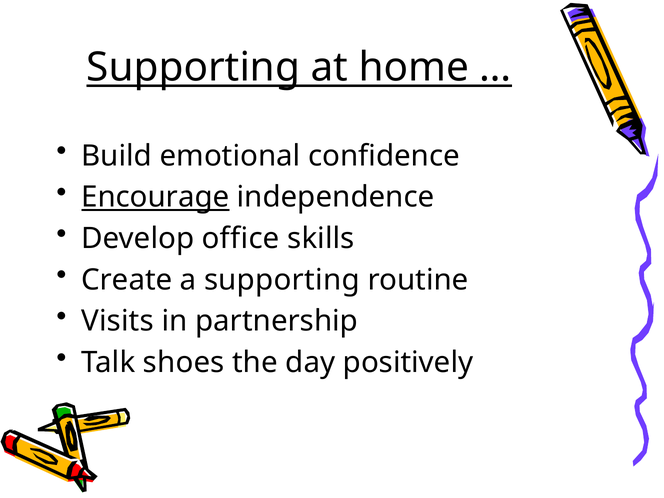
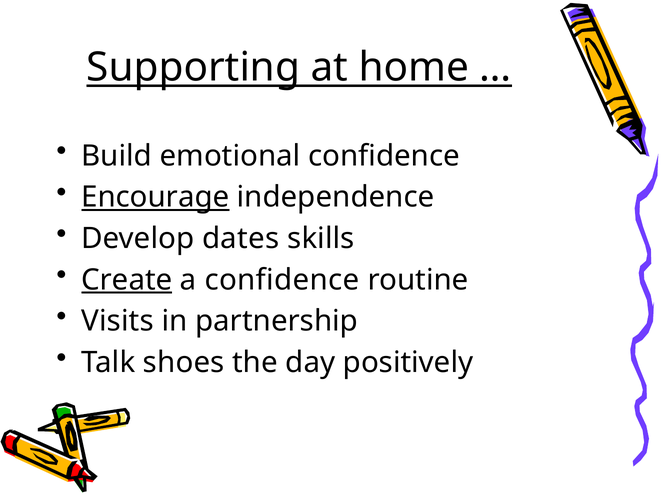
office: office -> dates (241, 239)
Create underline: none -> present (127, 280)
a supporting: supporting -> confidence (282, 280)
